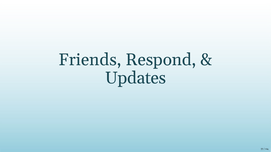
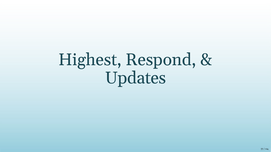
Friends: Friends -> Highest (90, 60)
